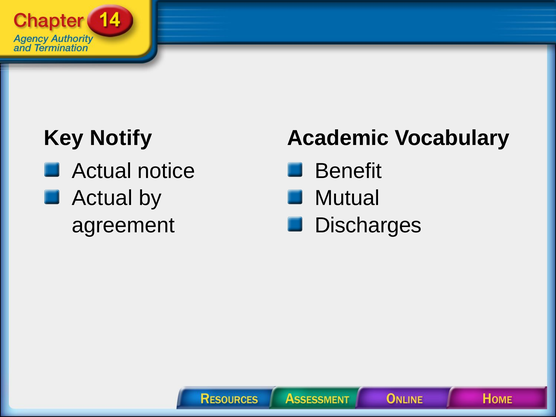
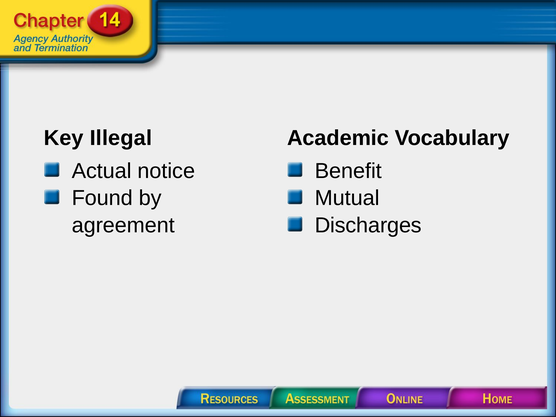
Notify: Notify -> Illegal (121, 138)
Actual: Actual -> Found (102, 198)
